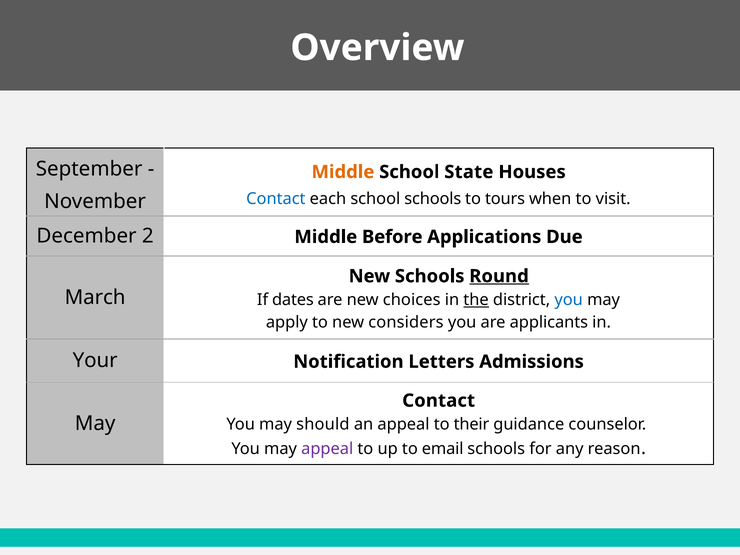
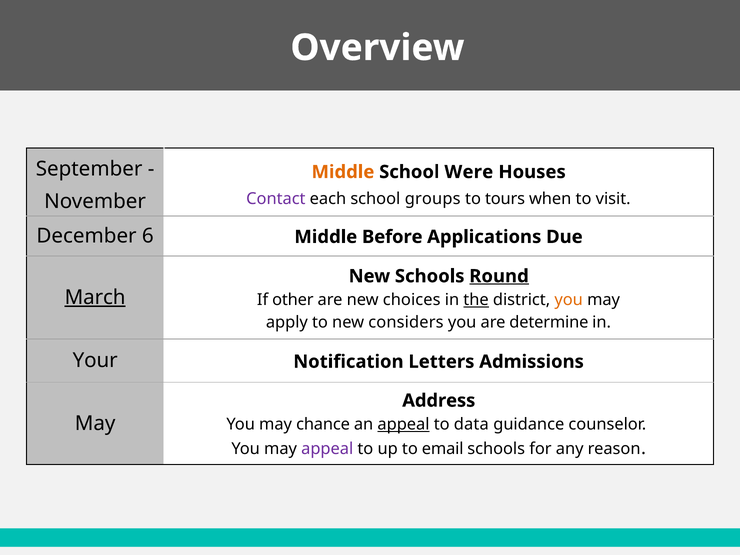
State: State -> Were (469, 172)
Contact colour: blue -> purple (276, 199)
school schools: schools -> groups (433, 199)
2: 2 -> 6 (148, 236)
March underline: none -> present (95, 297)
dates: dates -> other (293, 300)
you colour: blue -> orange (569, 300)
applicants: applicants -> determine (549, 322)
Contact: Contact -> Address (439, 401)
should: should -> chance (323, 424)
appeal underline: none -> present (404, 424)
their: their -> data (471, 424)
